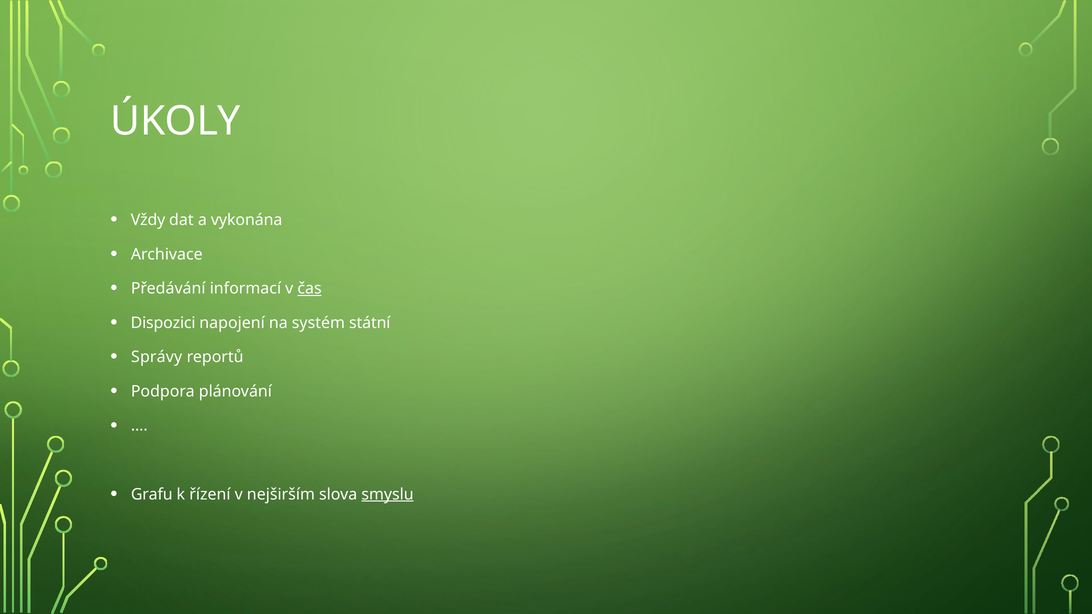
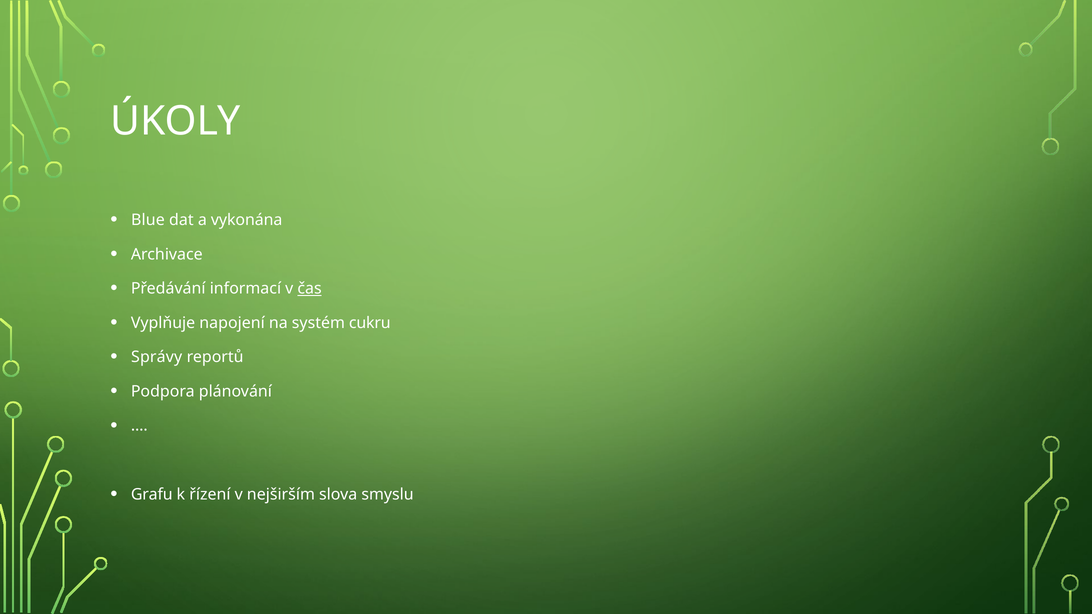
Vždy: Vždy -> Blue (148, 220)
Dispozici: Dispozici -> Vyplňuje (163, 323)
státní: státní -> cukru (370, 323)
smyslu underline: present -> none (388, 495)
